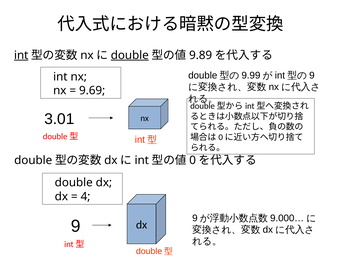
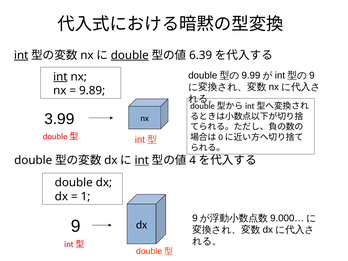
9.89: 9.89 -> 6.39 (201, 55)
int underline: none -> present (60, 77)
9.69: 9.69 -> 9.89 (92, 91)
3.01: 3.01 -> 3.99 (59, 119)
int underline: none -> present (142, 160)
0: 0 -> 4 (193, 160)
4: 4 -> 1 (86, 197)
